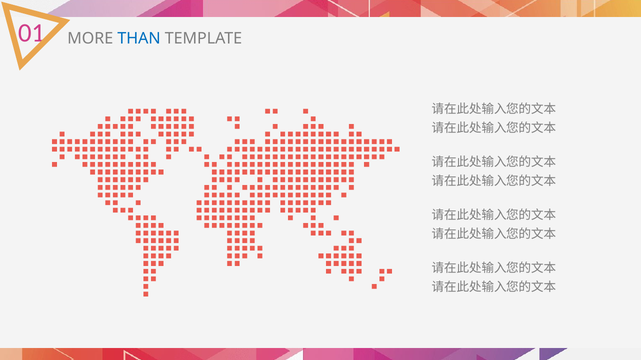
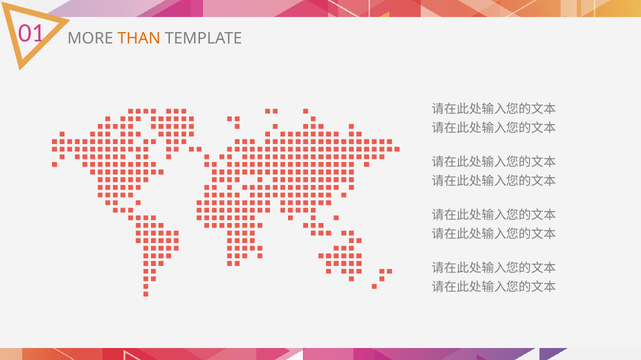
THAN colour: blue -> orange (139, 39)
